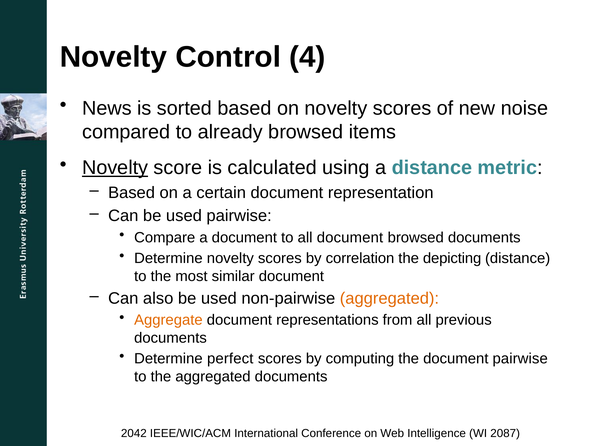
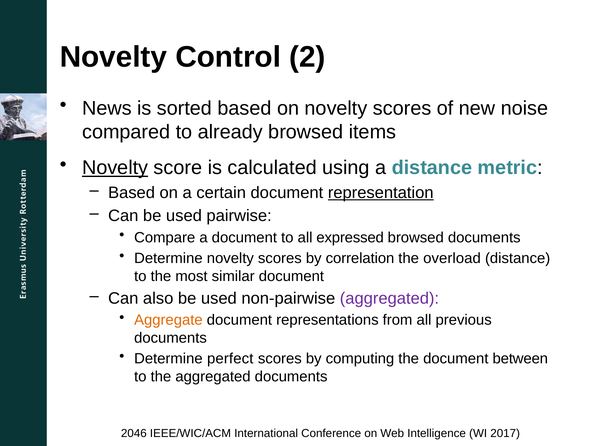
4: 4 -> 2 (307, 57)
representation underline: none -> present (381, 193)
all document: document -> expressed (350, 238)
depicting: depicting -> overload (452, 258)
aggregated colour: orange -> purple (389, 299)
document pairwise: pairwise -> between (520, 359)
2042: 2042 -> 2046 (134, 434)
2087: 2087 -> 2017 (505, 434)
